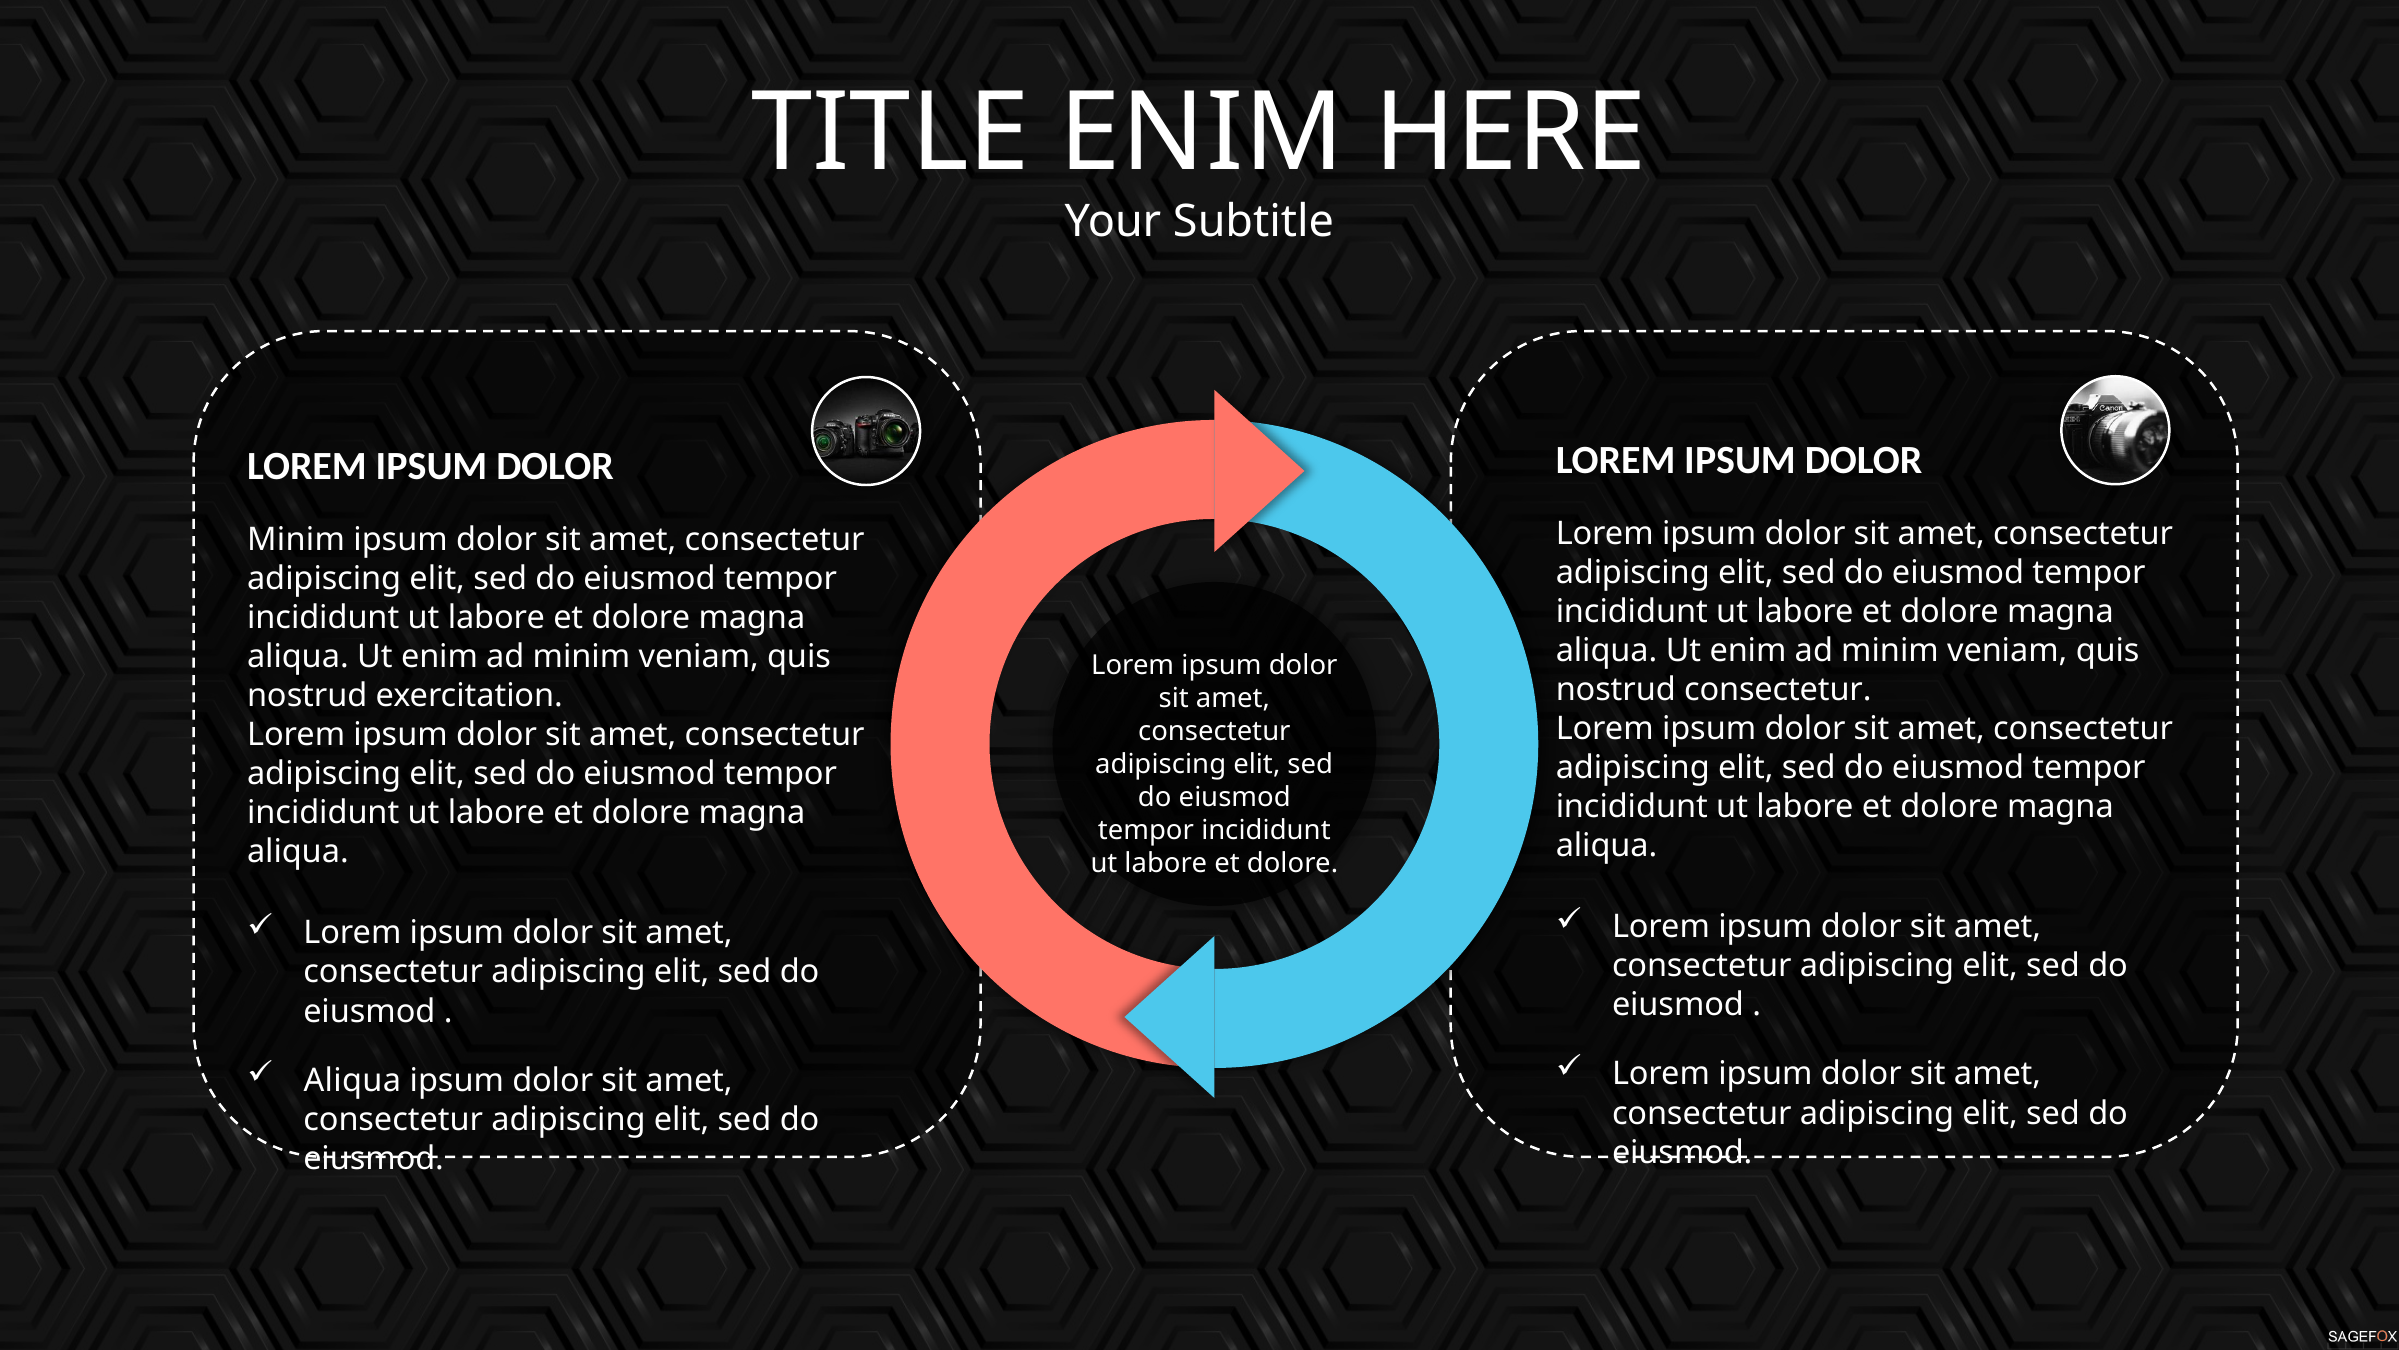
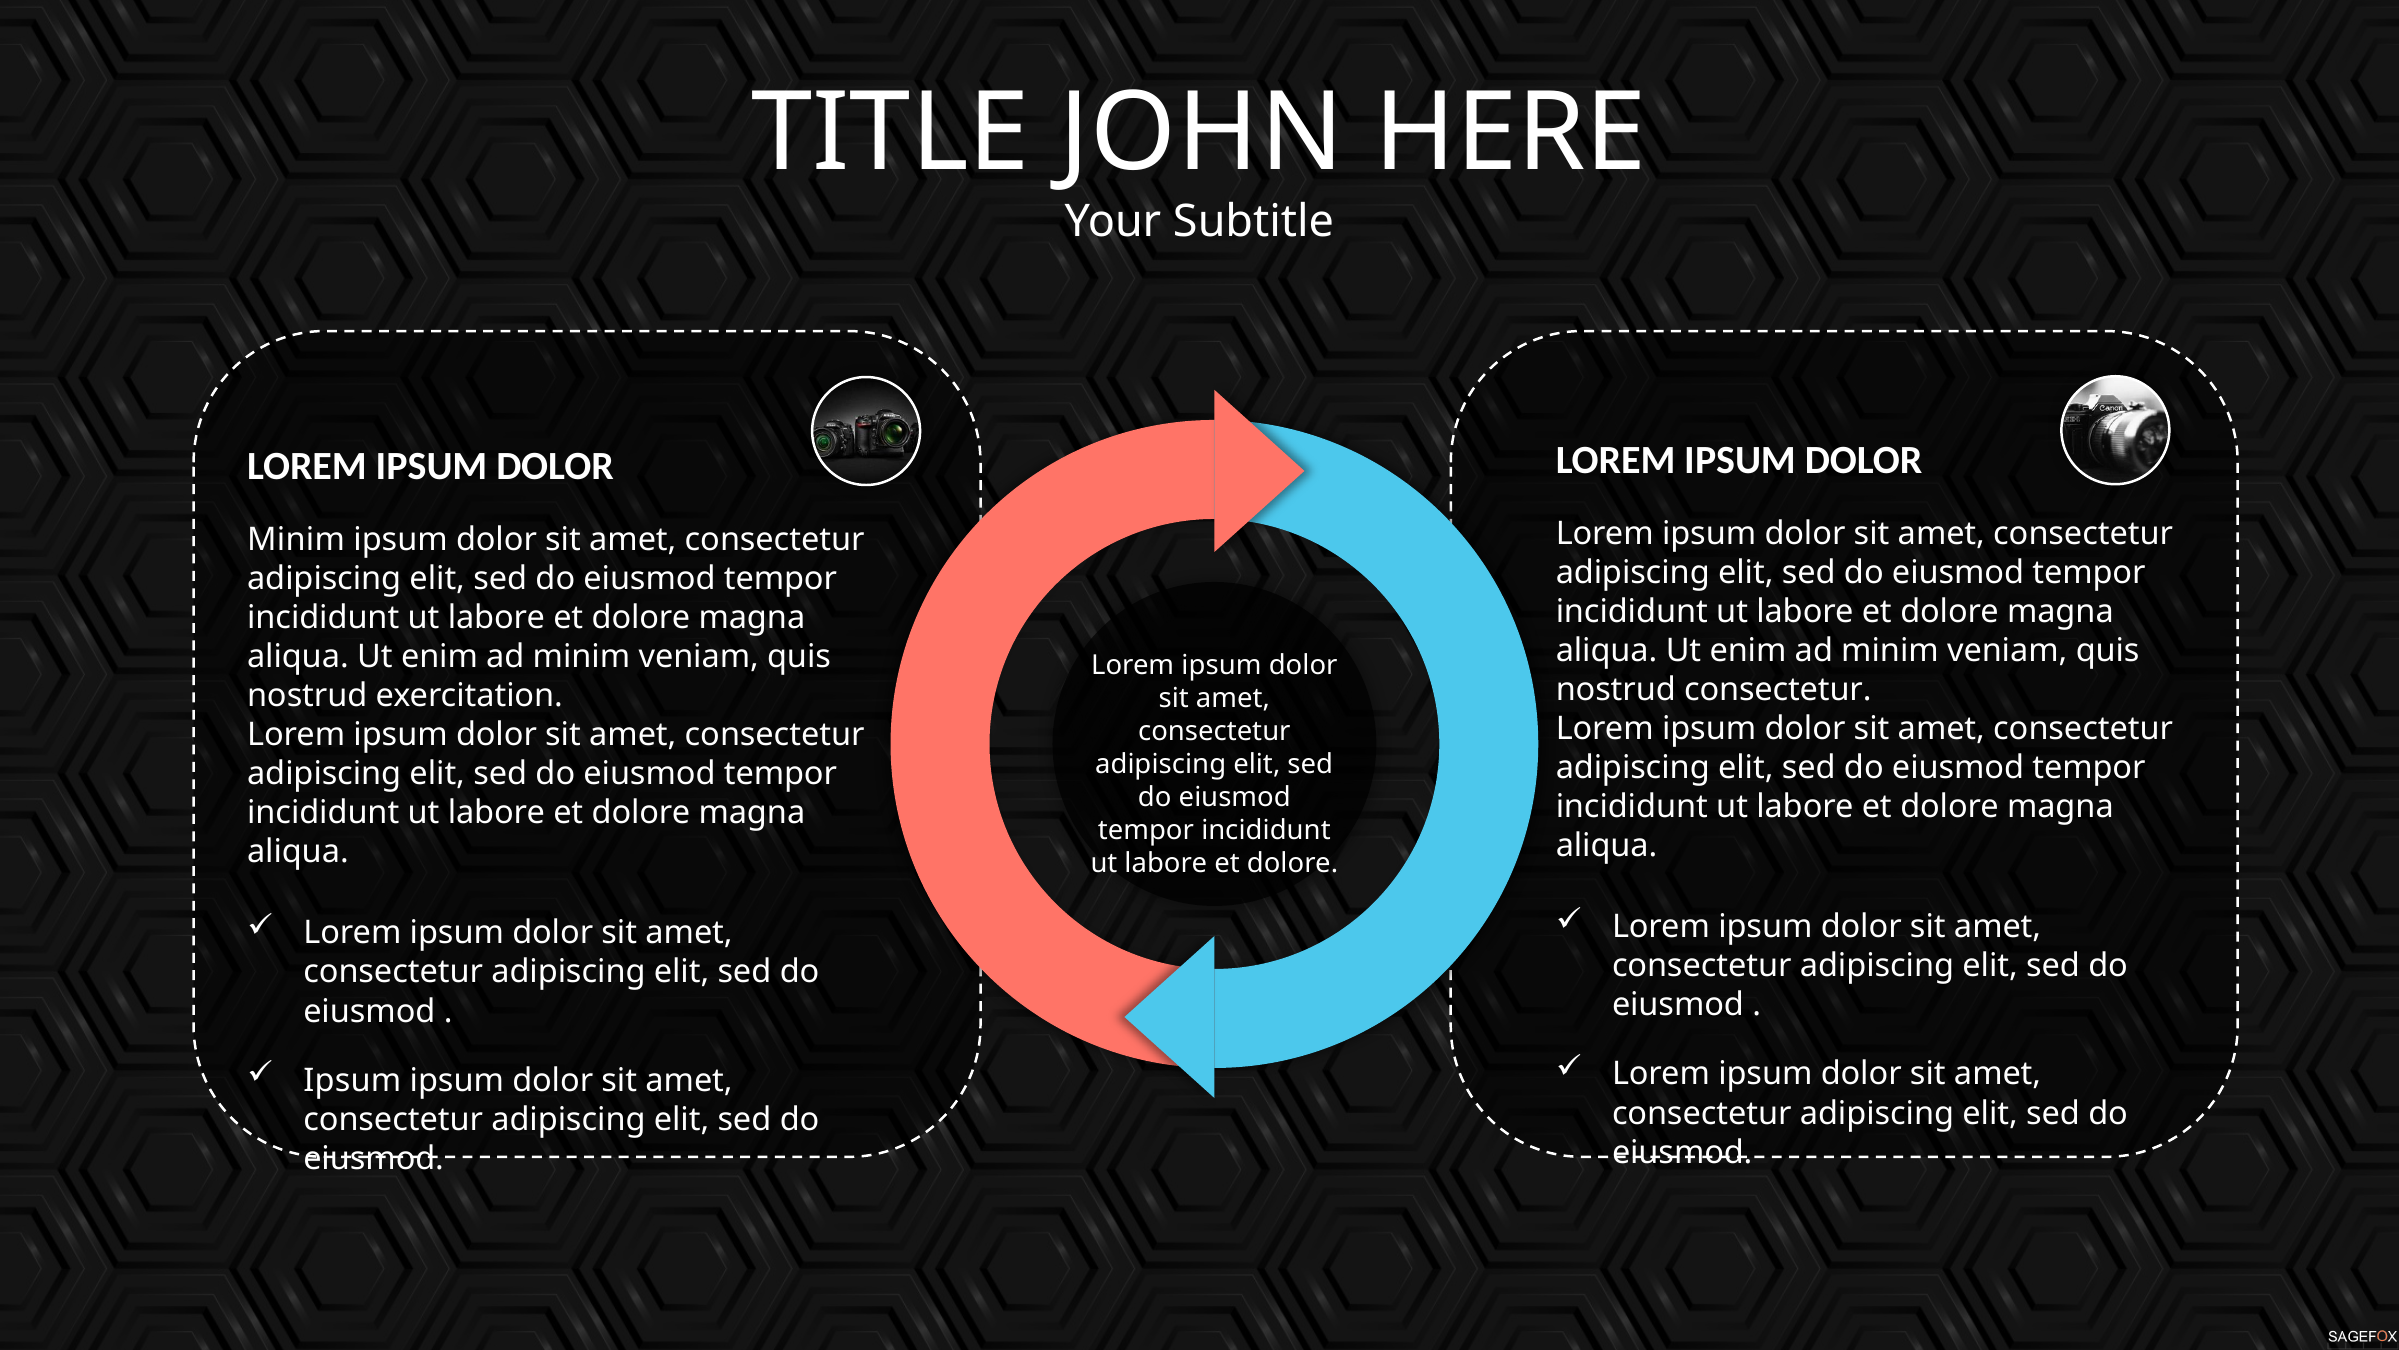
TITLE ENIM: ENIM -> JOHN (1202, 133)
Aliqua: Aliqua -> Ipsum (352, 1080)
